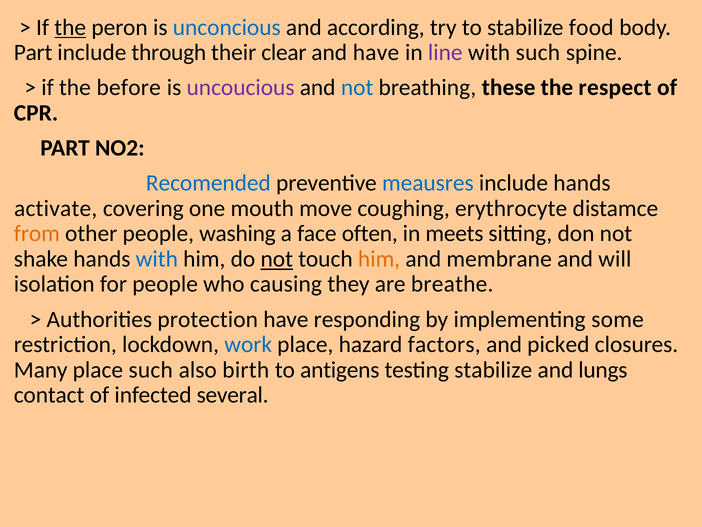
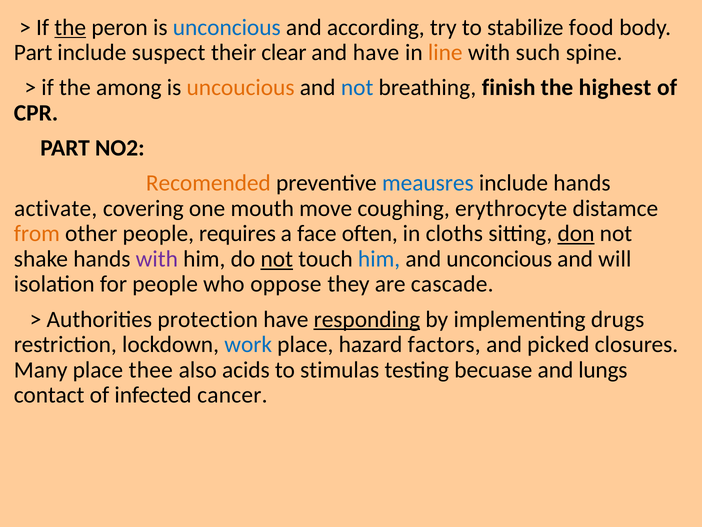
through: through -> suspect (169, 53)
line colour: purple -> orange (445, 53)
before: before -> among (129, 88)
uncoucious colour: purple -> orange (241, 88)
these: these -> finish (509, 88)
respect: respect -> highest (615, 88)
Recomended colour: blue -> orange (208, 183)
washing: washing -> requires (237, 233)
meets: meets -> cloths (454, 233)
don underline: none -> present (576, 233)
with colour: blue -> purple (157, 259)
him colour: orange -> blue (379, 259)
and membrane: membrane -> unconcious (499, 259)
causing: causing -> oppose (286, 284)
breathe: breathe -> cascade (452, 284)
responding underline: none -> present (367, 319)
some: some -> drugs (618, 319)
place such: such -> thee (151, 370)
birth: birth -> acids (246, 370)
antigens: antigens -> stimulas (340, 370)
testing stabilize: stabilize -> becuase (493, 370)
several: several -> cancer (232, 395)
